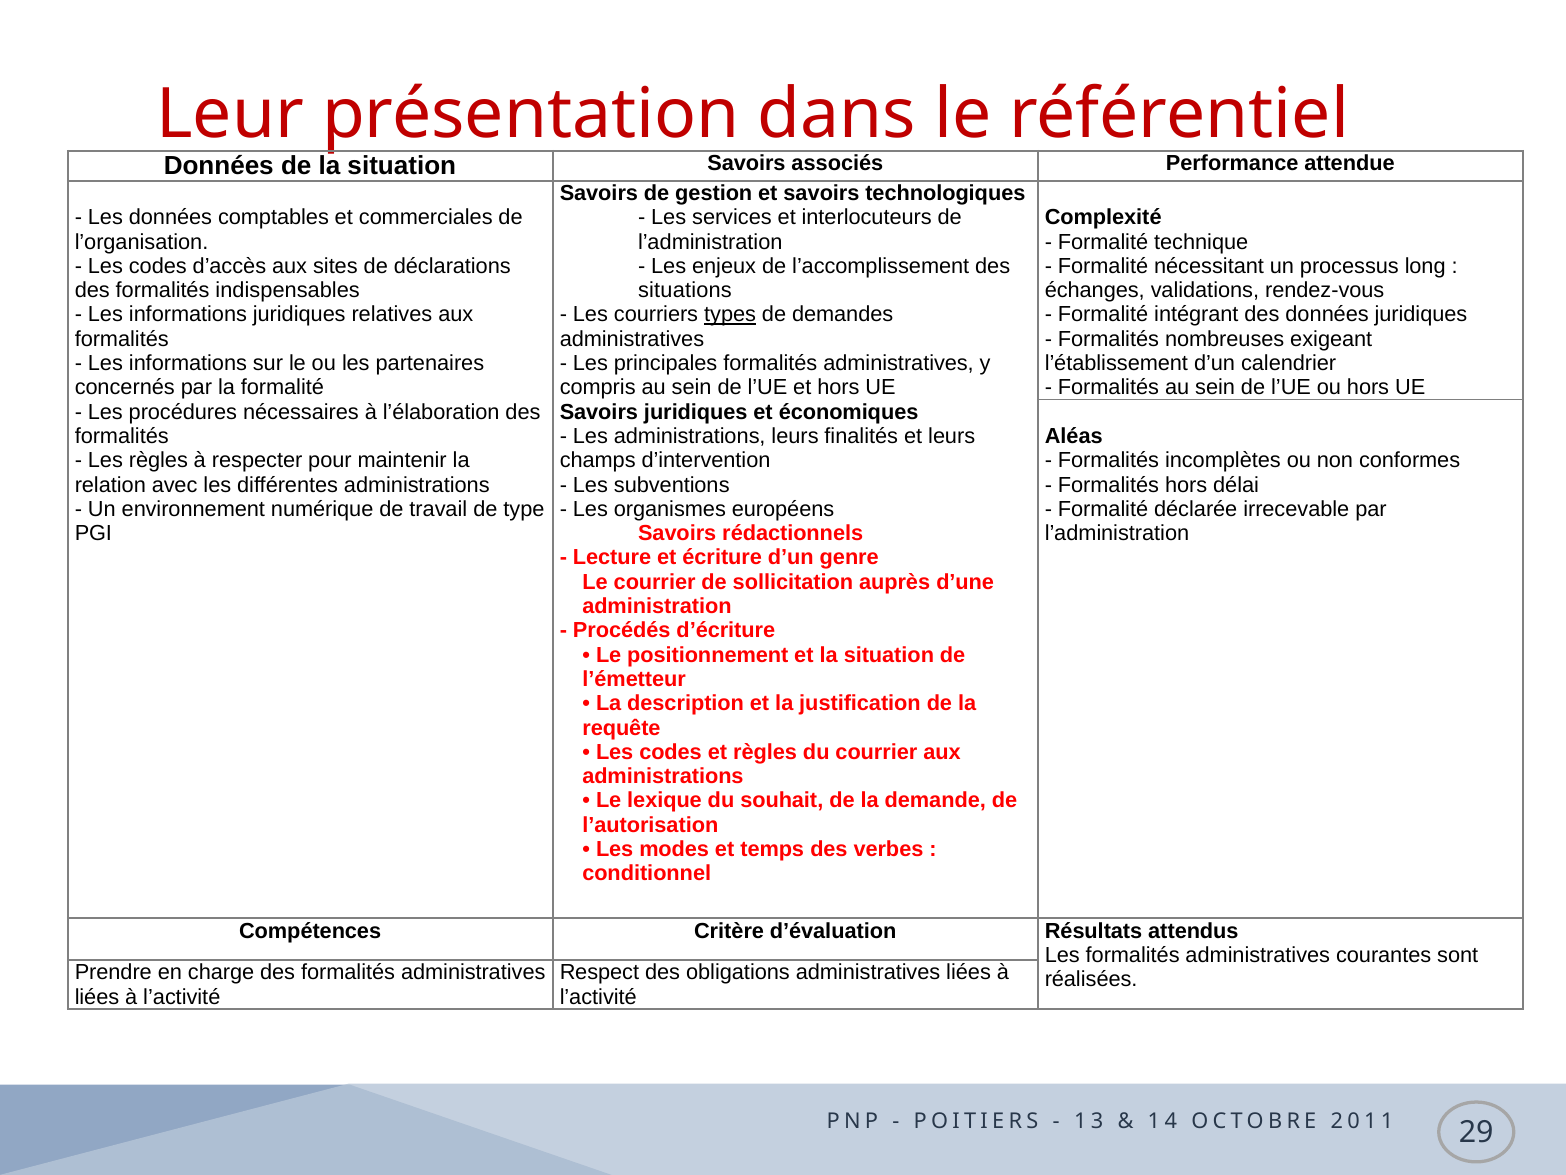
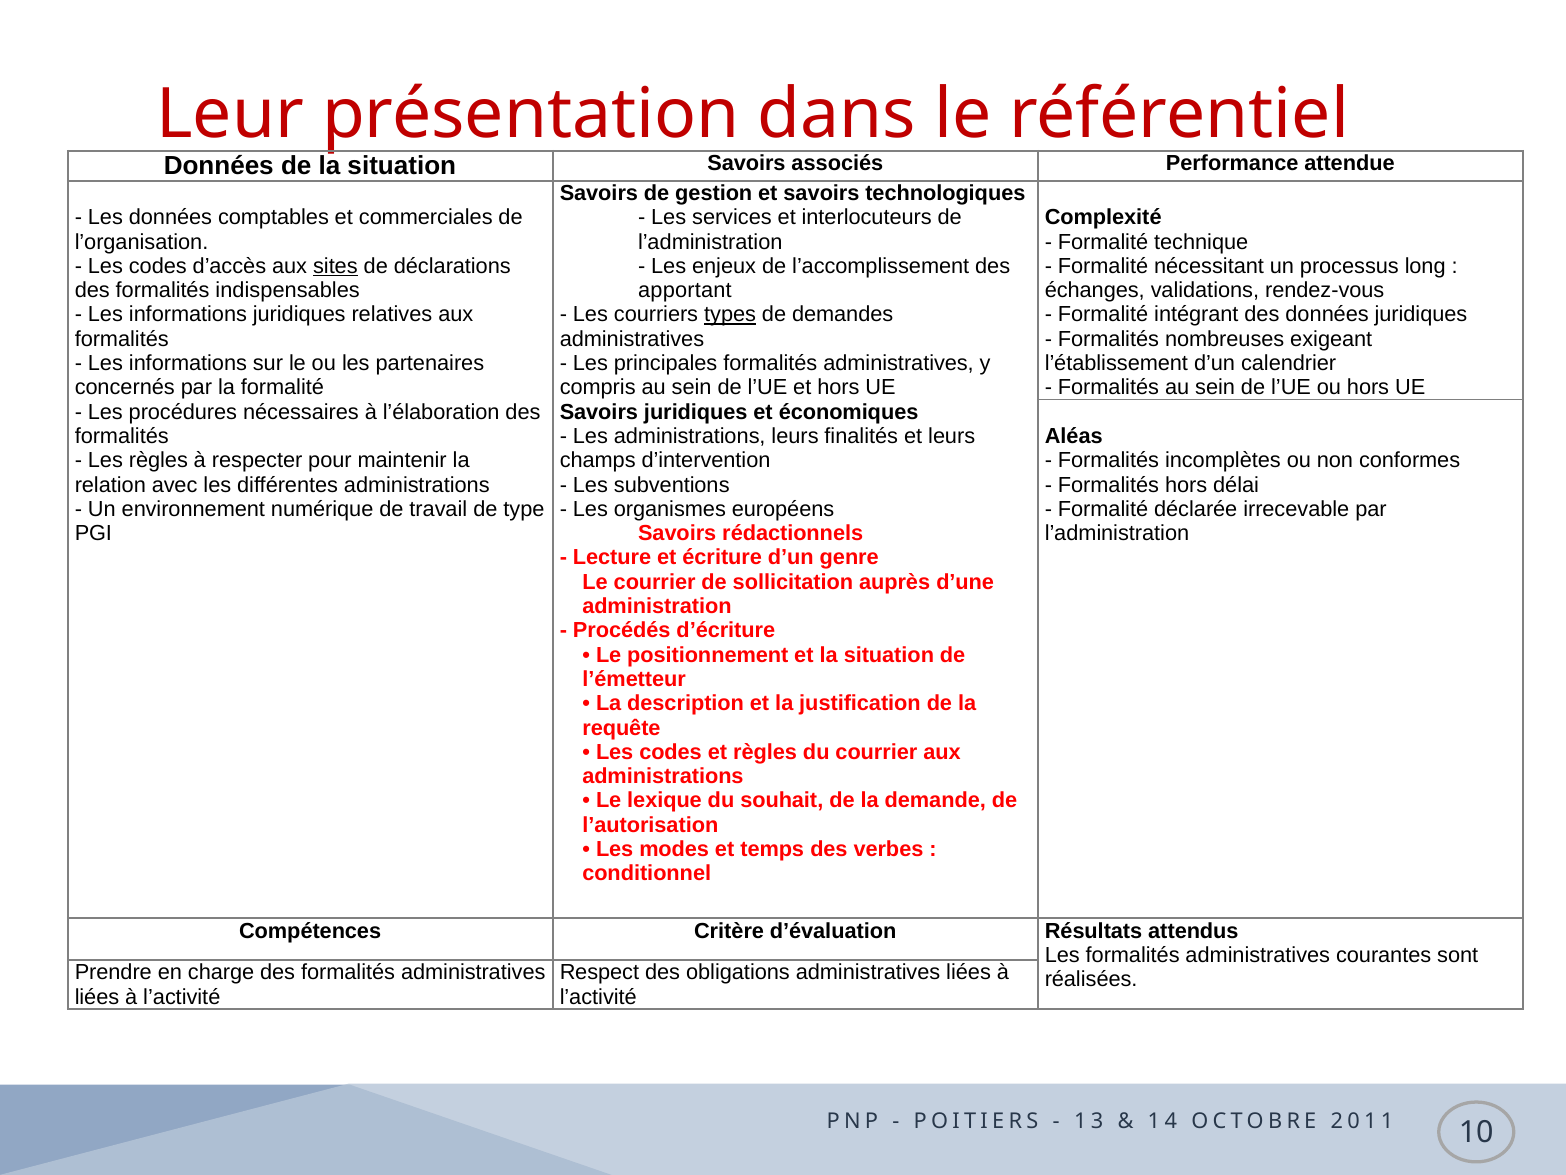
sites underline: none -> present (335, 266)
situations: situations -> apportant (685, 290)
29: 29 -> 10 (1476, 1132)
